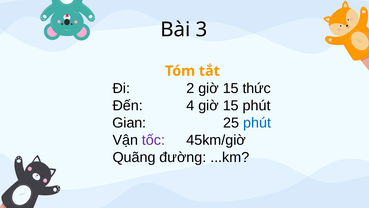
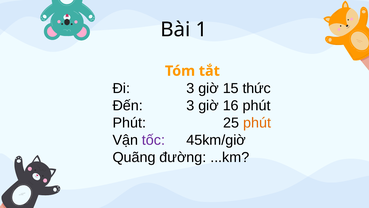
3: 3 -> 1 (202, 29)
Đi 2: 2 -> 3 (190, 88)
Đến 4: 4 -> 3 (190, 105)
15: 15 -> 16 (231, 105)
Gian: Gian -> Phút (129, 123)
phút colour: blue -> orange (257, 123)
